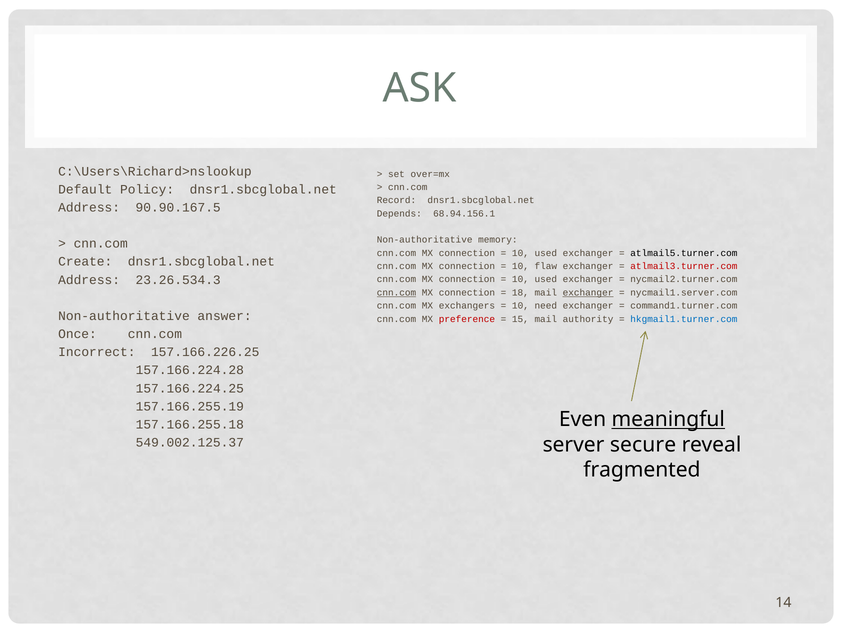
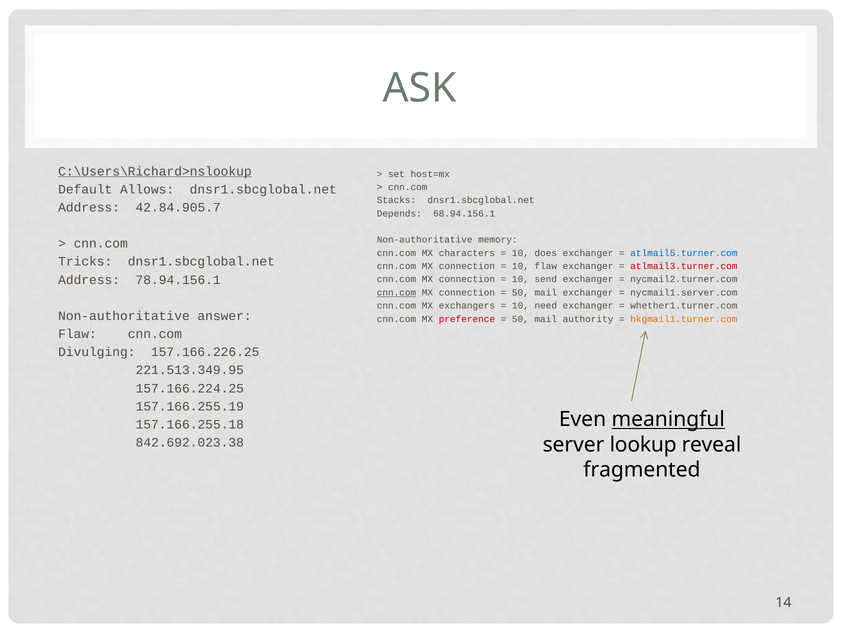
C:\Users\Richard>nslookup underline: none -> present (155, 171)
over=mx: over=mx -> host=mx (430, 174)
Policy: Policy -> Allows (147, 189)
Record: Record -> Stacks (396, 200)
90.90.167.5: 90.90.167.5 -> 42.84.905.7 (178, 207)
connection: connection -> characters (467, 253)
used: used -> does (546, 253)
atlmail5.turner.com colour: black -> blue (684, 253)
Create: Create -> Tricks (85, 261)
23.26.534.3: 23.26.534.3 -> 78.94.156.1 (178, 280)
used: used -> send (546, 279)
18: 18 -> 50 (520, 292)
exchanger underline: present -> none (588, 292)
command1.turner.com: command1.turner.com -> whether1.turner.com (684, 306)
15: 15 -> 50 (520, 319)
hkgmail1.turner.com colour: blue -> orange (684, 319)
Once: Once -> Flaw (77, 334)
Incorrect: Incorrect -> Divulging (97, 352)
157.166.224.28: 157.166.224.28 -> 221.513.349.95 (190, 370)
549.002.125.37: 549.002.125.37 -> 842.692.023.38 (190, 442)
secure: secure -> lookup (643, 444)
